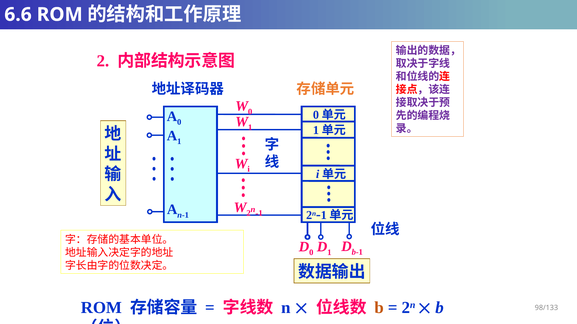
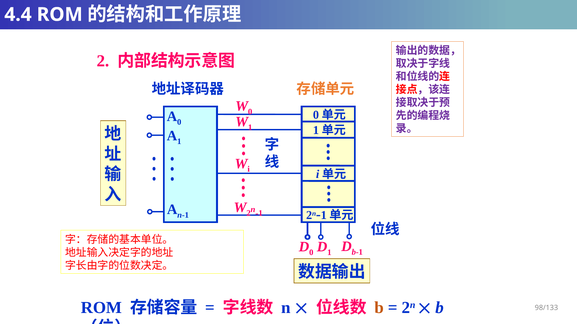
6.6: 6.6 -> 4.4 (18, 15)
